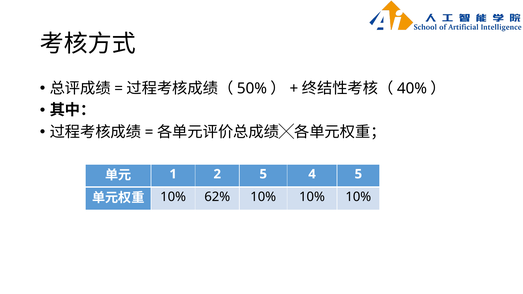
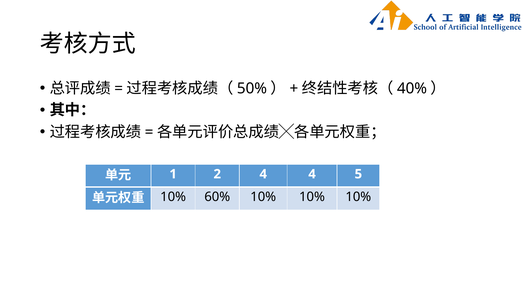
2 5: 5 -> 4 (263, 174)
62%: 62% -> 60% (217, 197)
